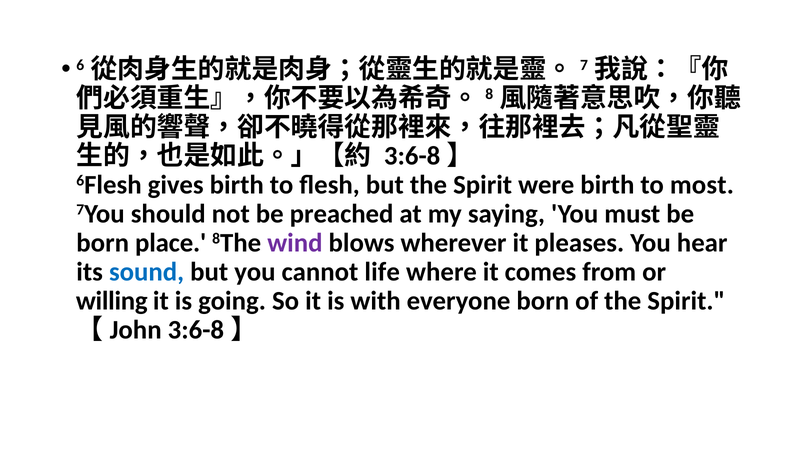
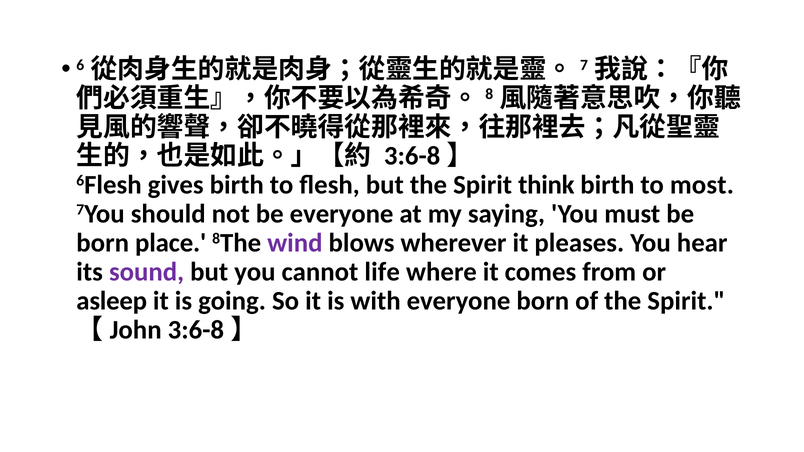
were: were -> think (546, 185)
be preached: preached -> everyone (342, 214)
sound colour: blue -> purple (147, 272)
willing: willing -> asleep (112, 301)
